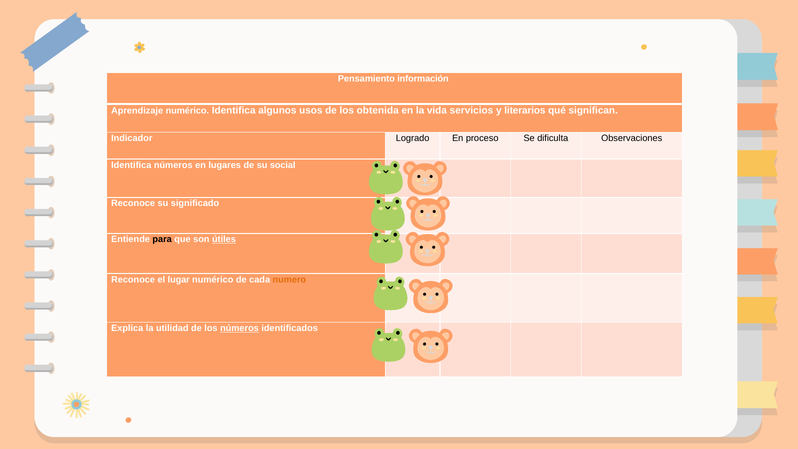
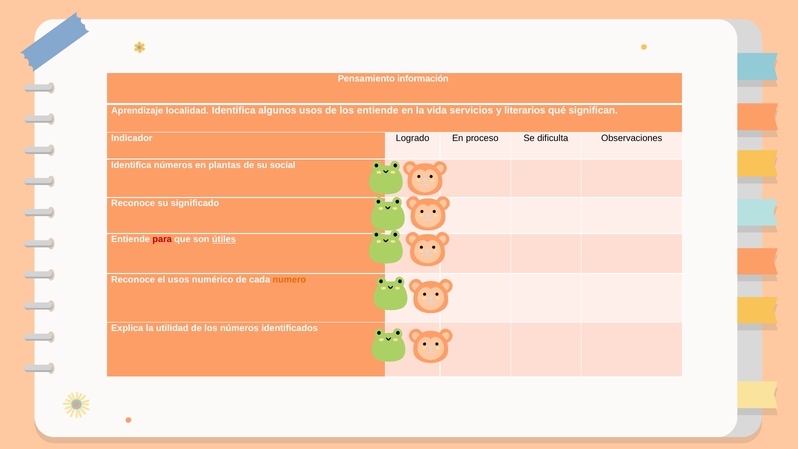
Aprendizaje numérico: numérico -> localidad (187, 111)
los obtenida: obtenida -> entiende (378, 111)
lugares: lugares -> plantas (225, 165)
para colour: black -> red (162, 239)
el lugar: lugar -> usos (179, 279)
números underline: present -> none (239, 328)
